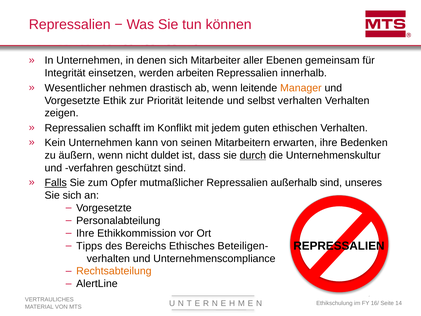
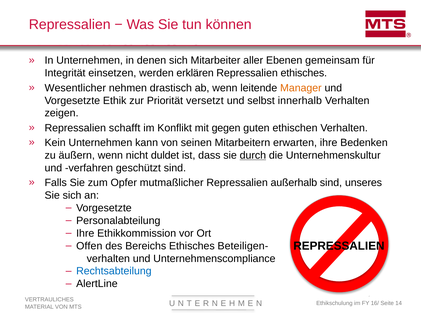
arbeiten: arbeiten -> erklären (195, 73)
Repressalien innerhalb: innerhalb -> ethisches (304, 73)
Priorität leitende: leitende -> versetzt (205, 100)
selbst verhalten: verhalten -> innerhalb (300, 100)
jedem: jedem -> gegen (226, 128)
Falls underline: present -> none (56, 183)
Tipps: Tipps -> Offen (89, 246)
Rechtsabteilung colour: orange -> blue (114, 271)
